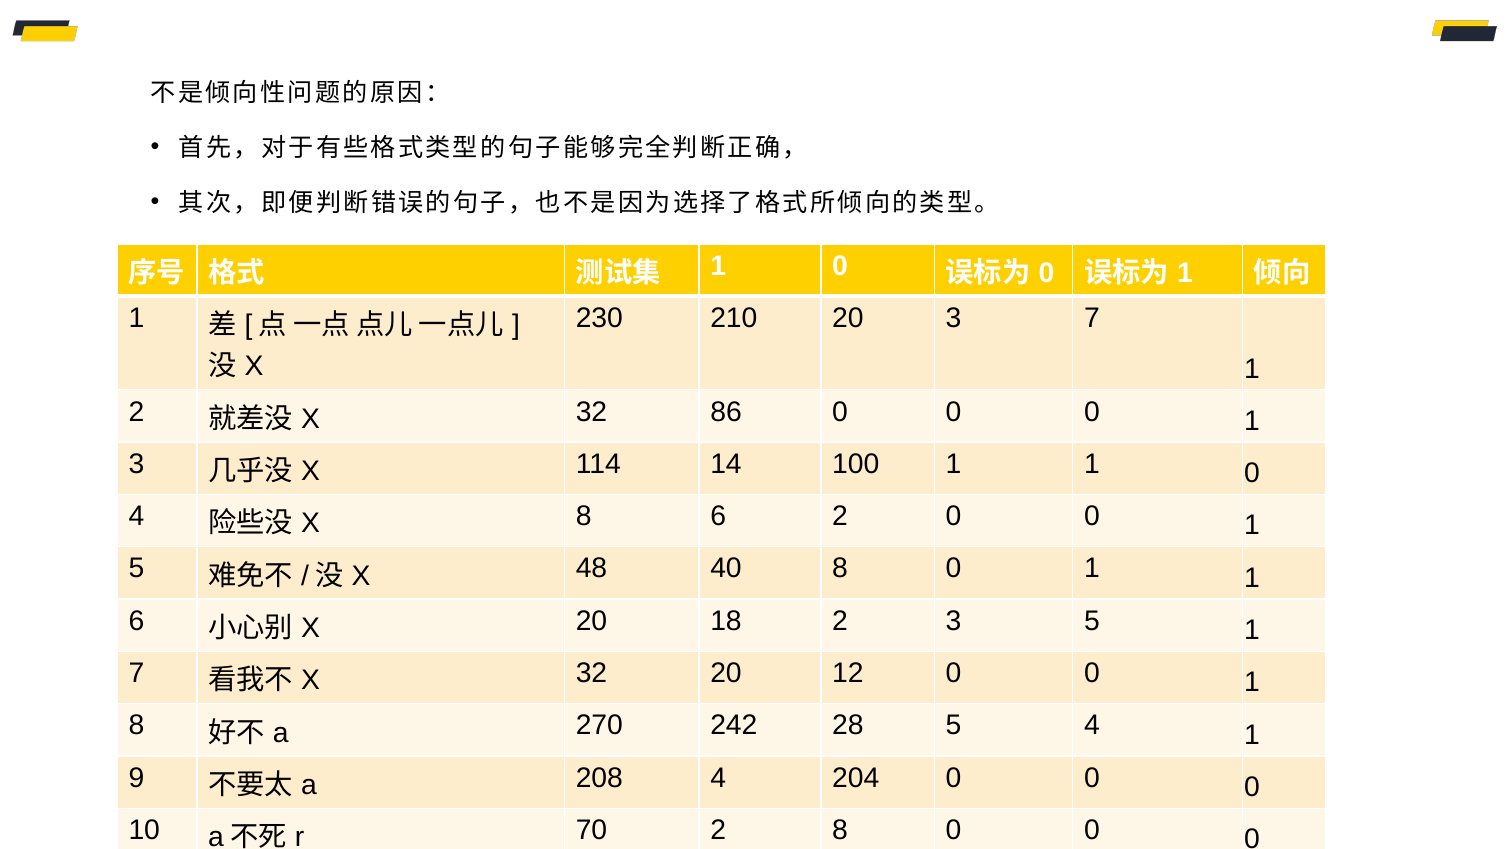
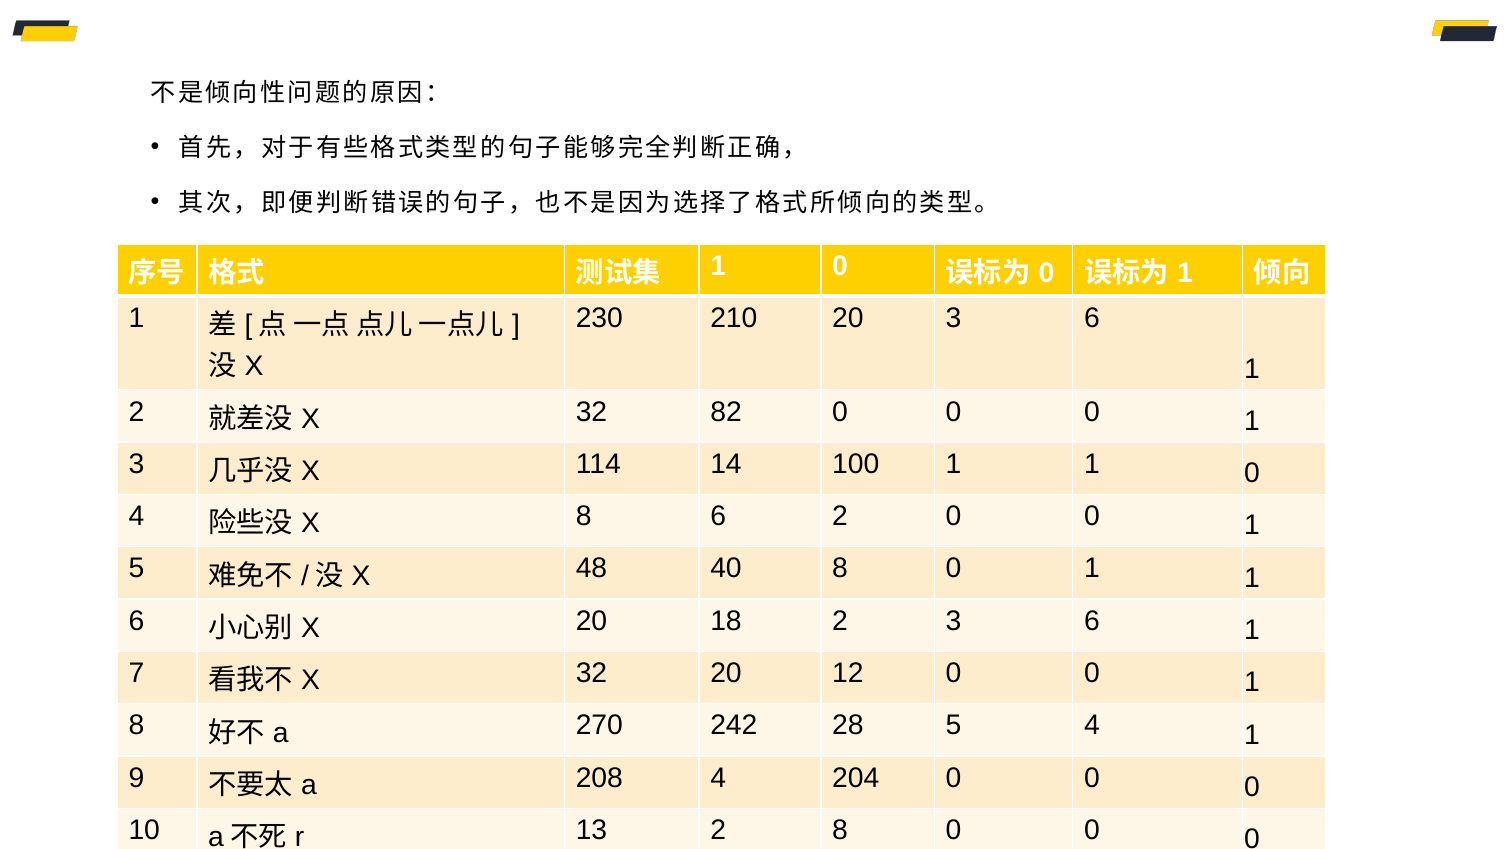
20 3 7: 7 -> 6 (1092, 318)
86: 86 -> 82 (726, 412)
2 3 5: 5 -> 6 (1092, 621)
70: 70 -> 13 (592, 830)
